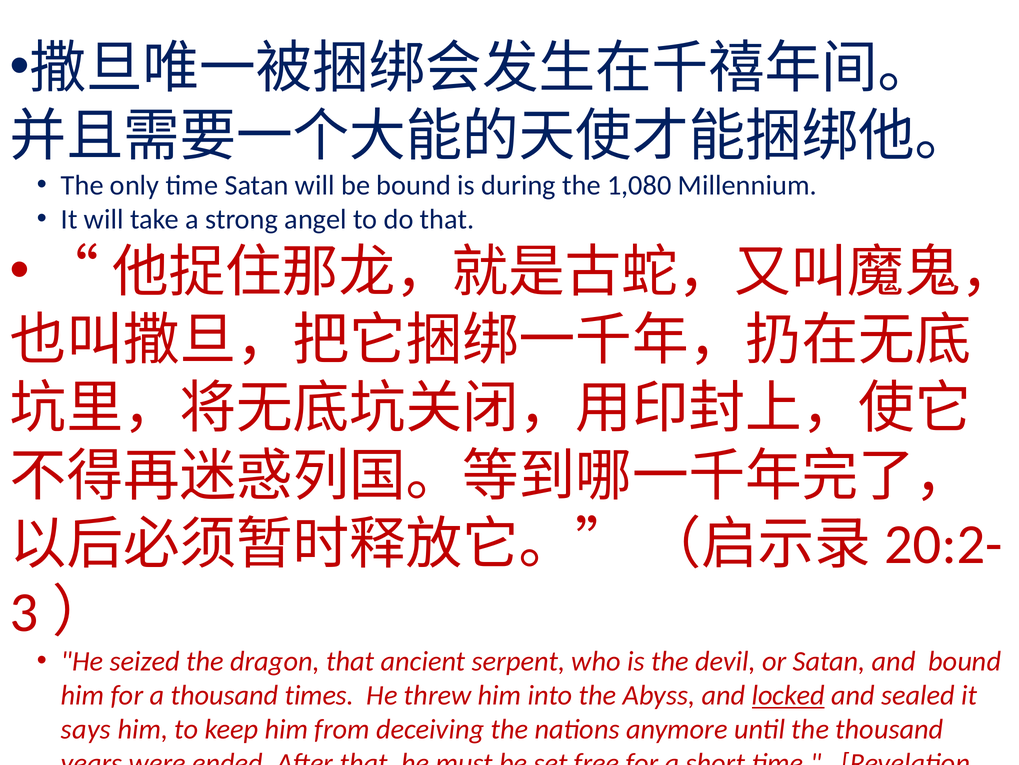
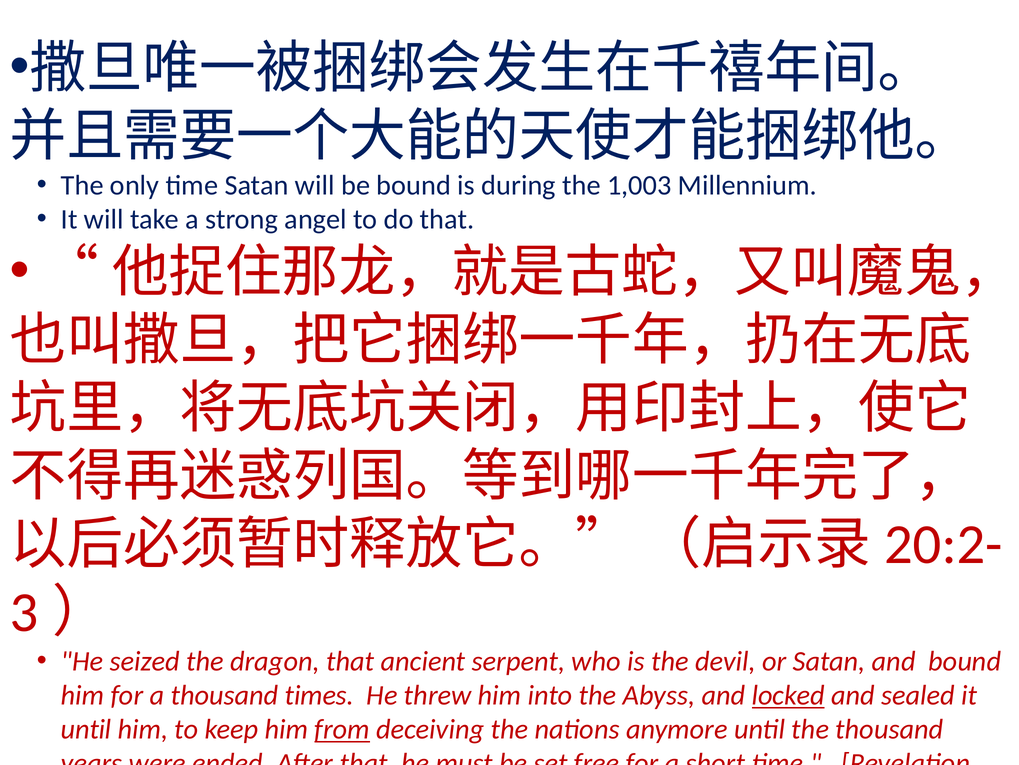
1,080: 1,080 -> 1,003 (639, 185)
says: says -> until (86, 729)
from underline: none -> present (342, 729)
